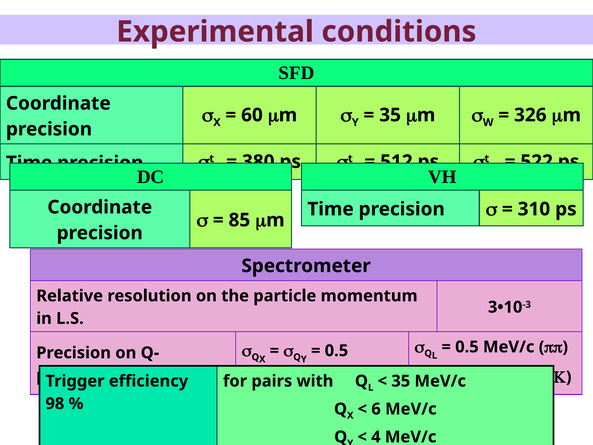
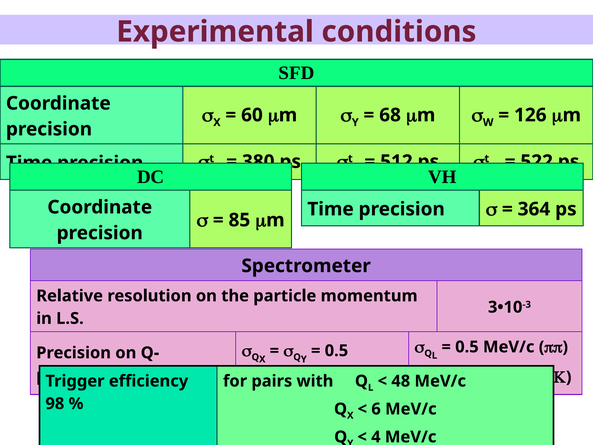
35: 35 -> 68 (390, 115)
326: 326 -> 126 (530, 115)
310: 310 -> 364 (534, 209)
35: 35 -> 48 (401, 381)
